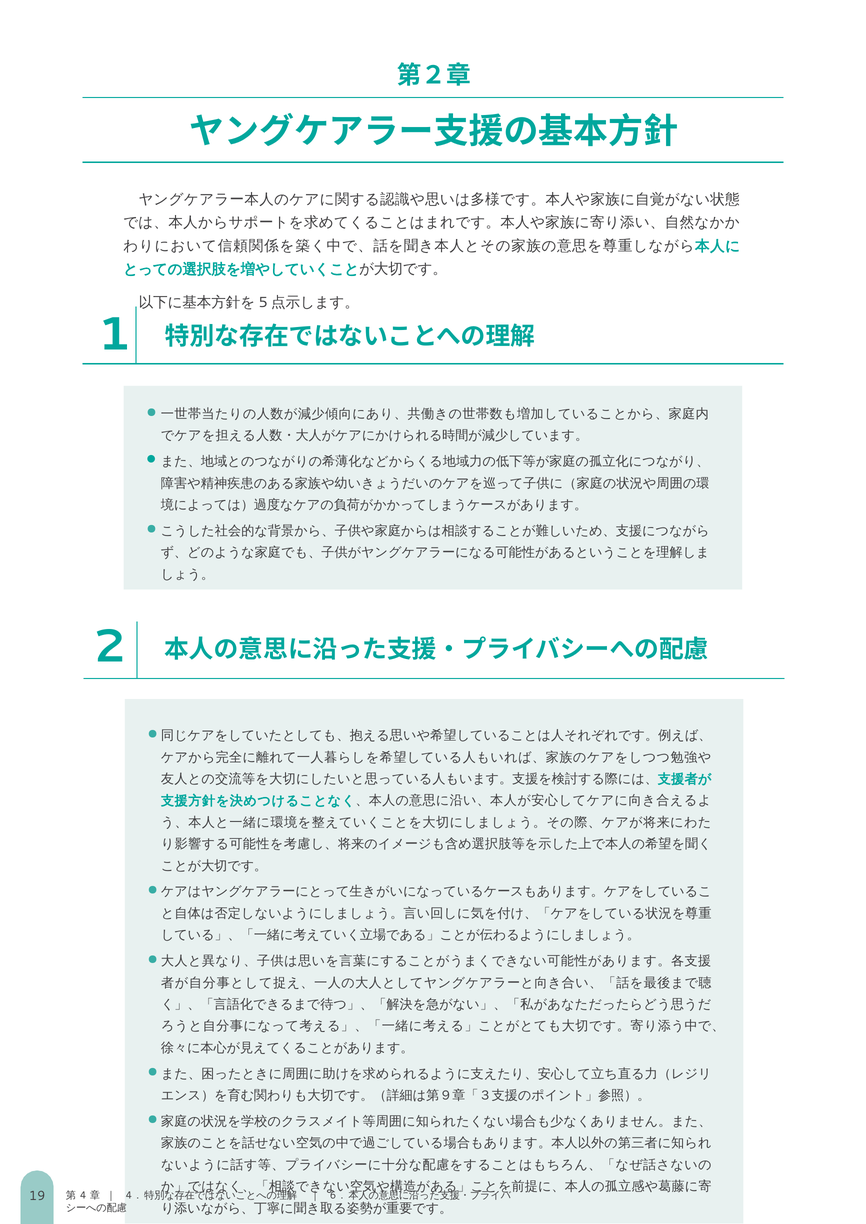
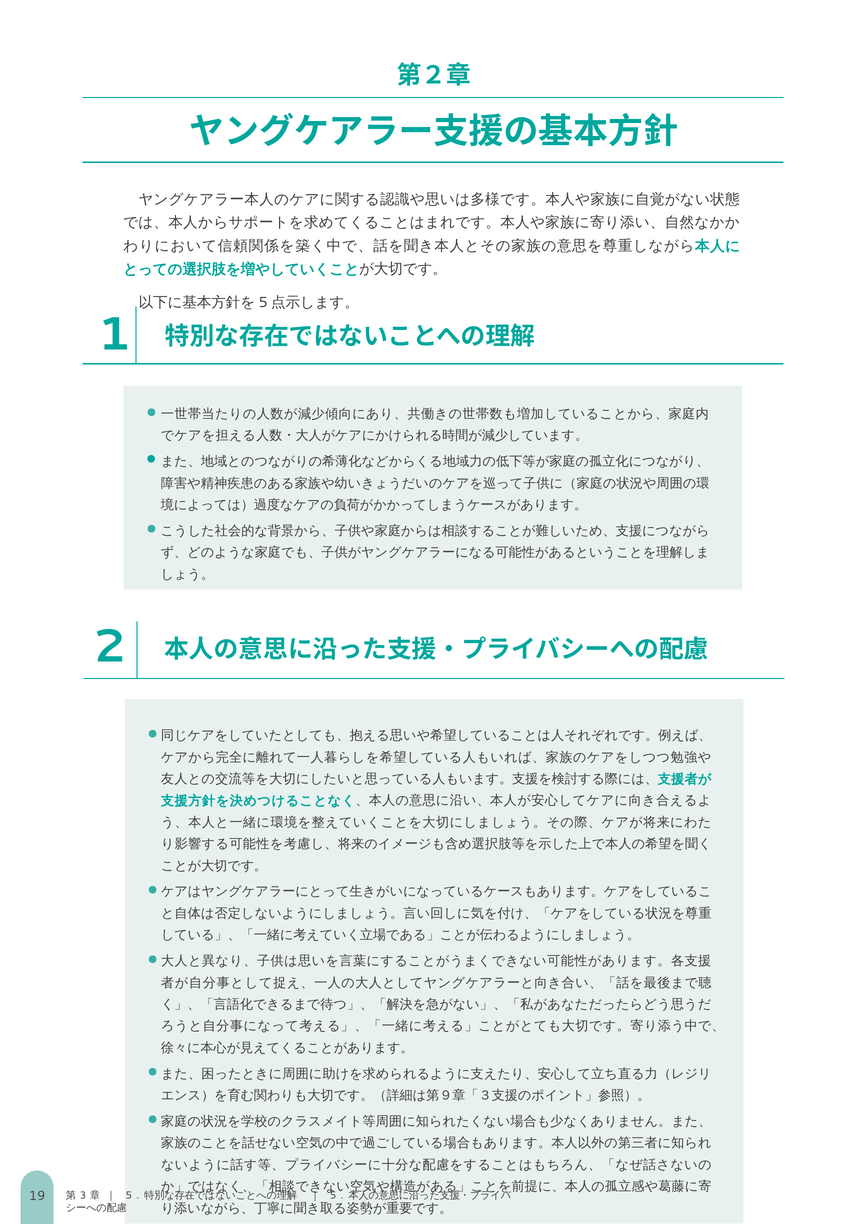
4: 4 -> 3 (83, 1196)
4: 4 -> 5 (129, 1196)
6: 6 -> 5 (333, 1196)
